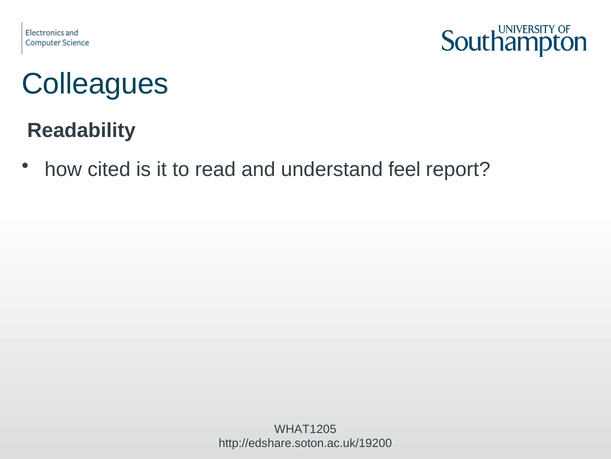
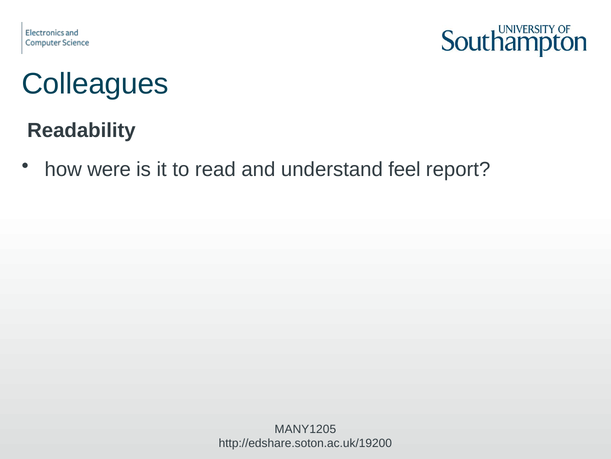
cited: cited -> were (109, 169)
WHAT1205: WHAT1205 -> MANY1205 (305, 429)
